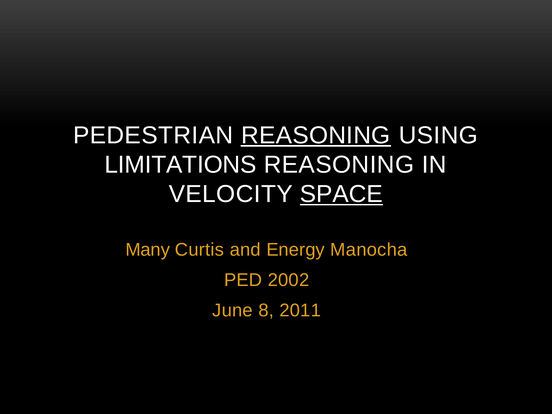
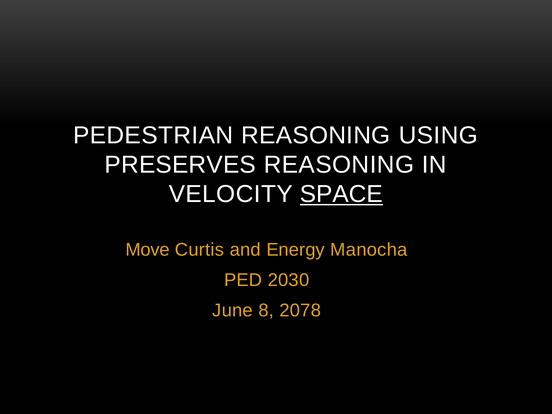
REASONING underline: present -> none (316, 135)
LIMITATIONS: LIMITATIONS -> PRESERVES (180, 165)
Many: Many -> Move (148, 250)
2002: 2002 -> 2030 (289, 280)
2011: 2011 -> 2078 (300, 310)
